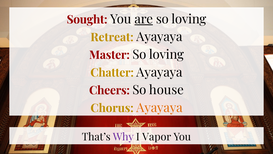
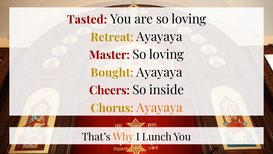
Sought: Sought -> Tasted (87, 20)
are underline: present -> none (144, 19)
Chatter: Chatter -> Bought (112, 73)
house: house -> inside (167, 90)
Why colour: purple -> orange (123, 137)
Vapor: Vapor -> Lunch (157, 137)
